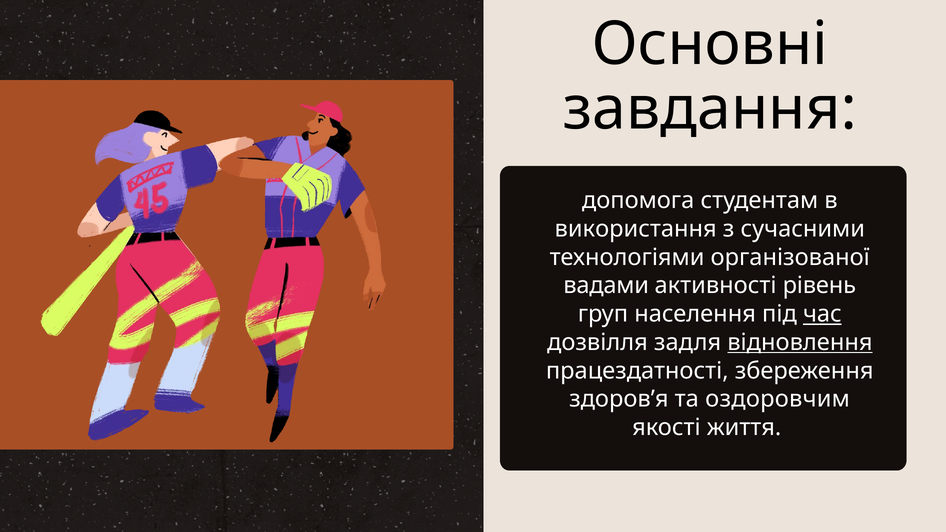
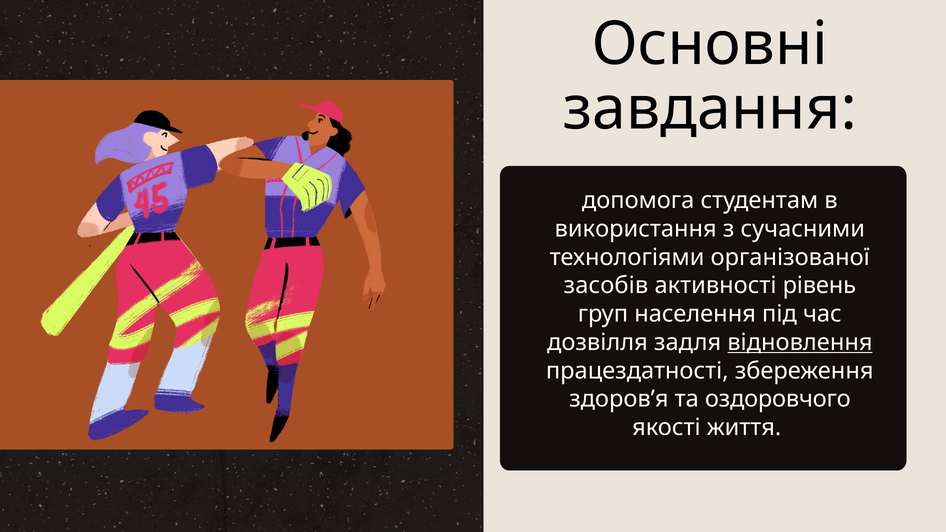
вадами: вадами -> засобів (606, 286)
час underline: present -> none (822, 314)
оздоровчим: оздоровчим -> оздоровчого (778, 399)
